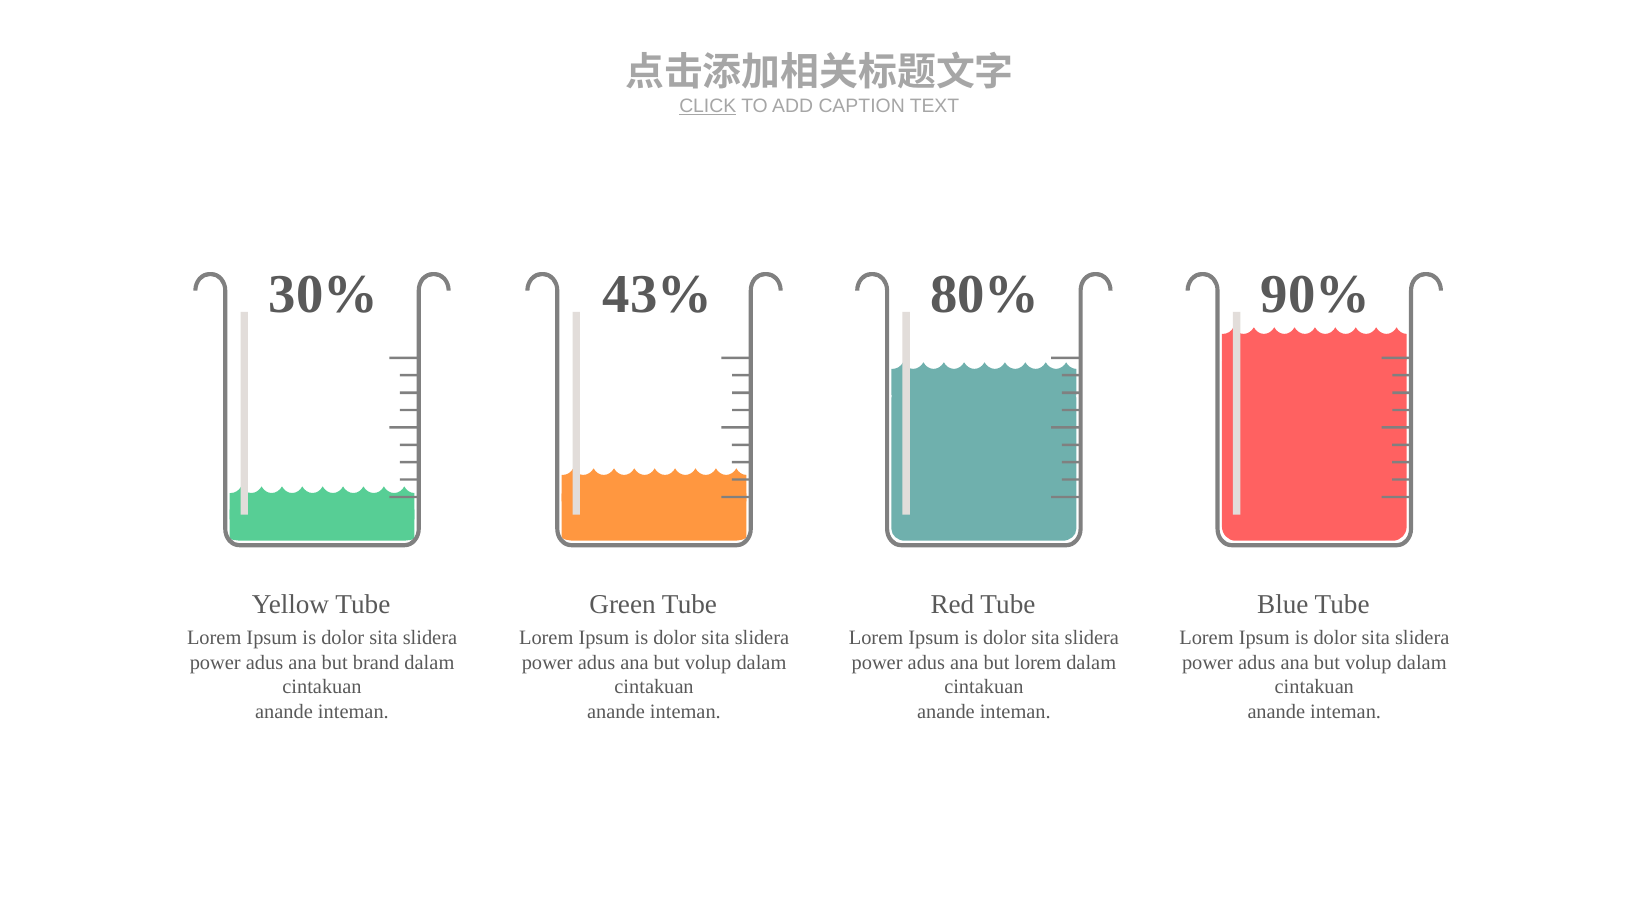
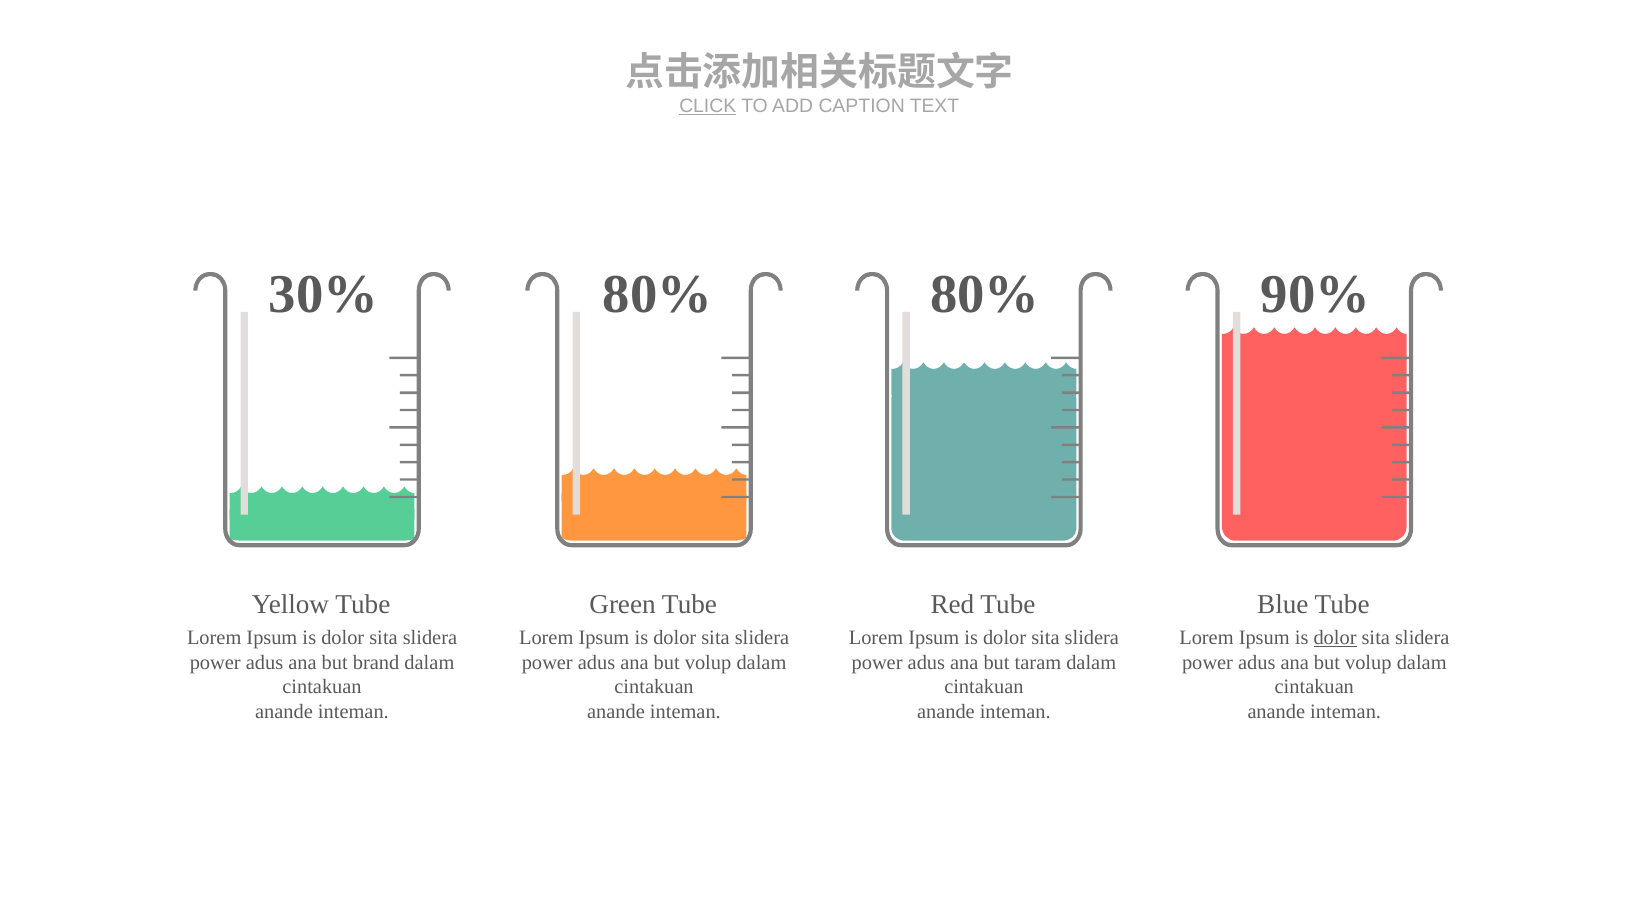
30% 43%: 43% -> 80% (658, 295)
dolor underline: none -> present (1335, 638)
but lorem: lorem -> taram (1038, 662)
